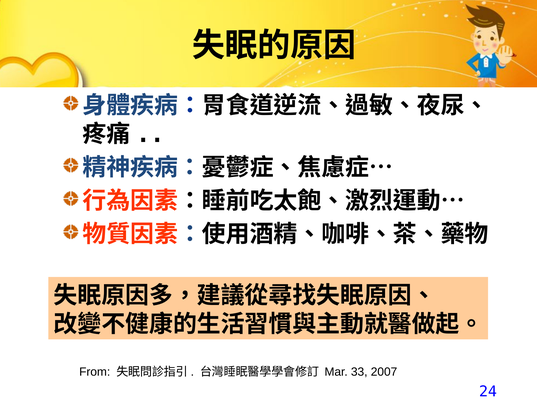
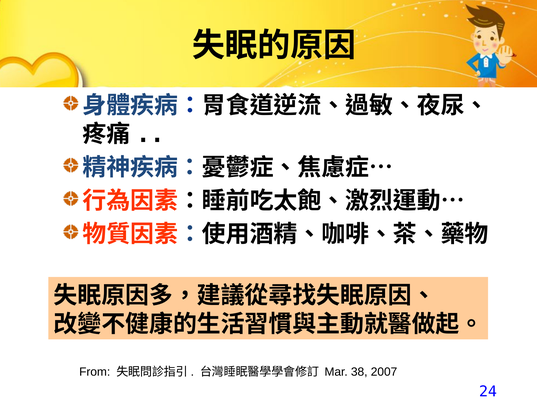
33: 33 -> 38 (359, 373)
